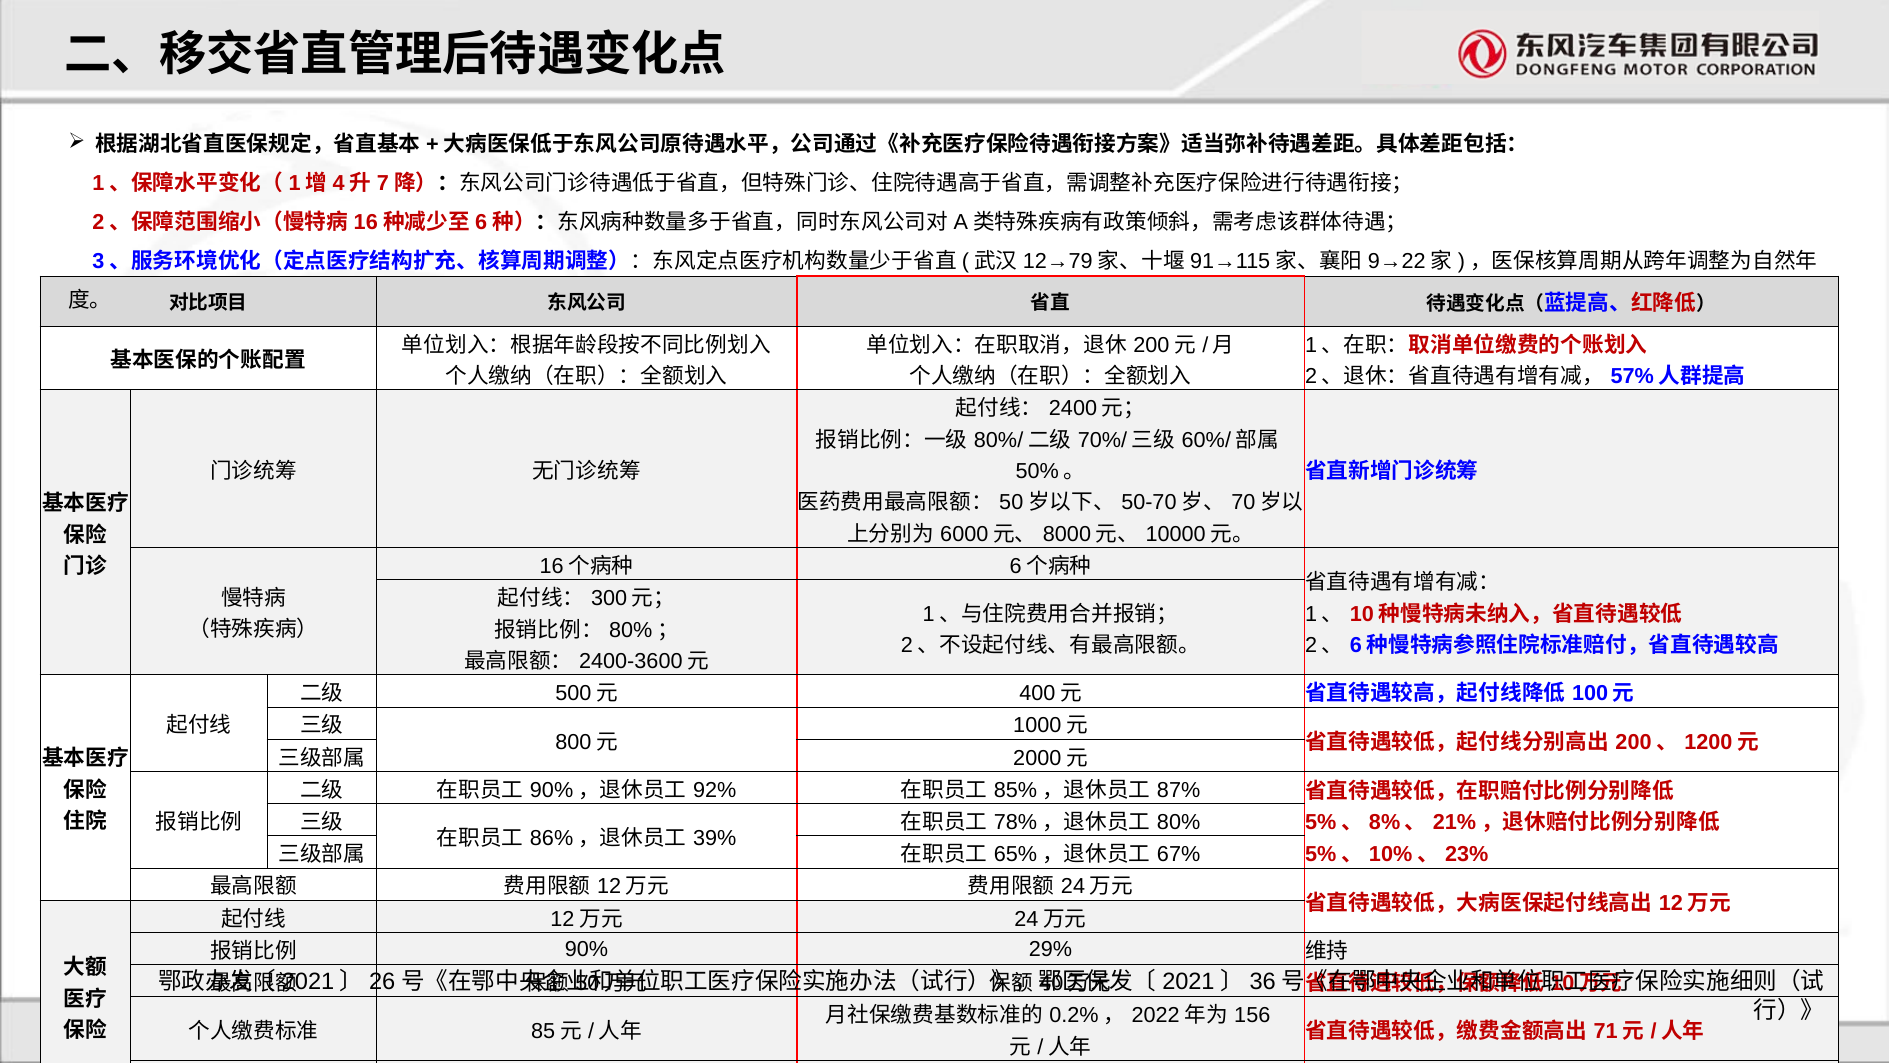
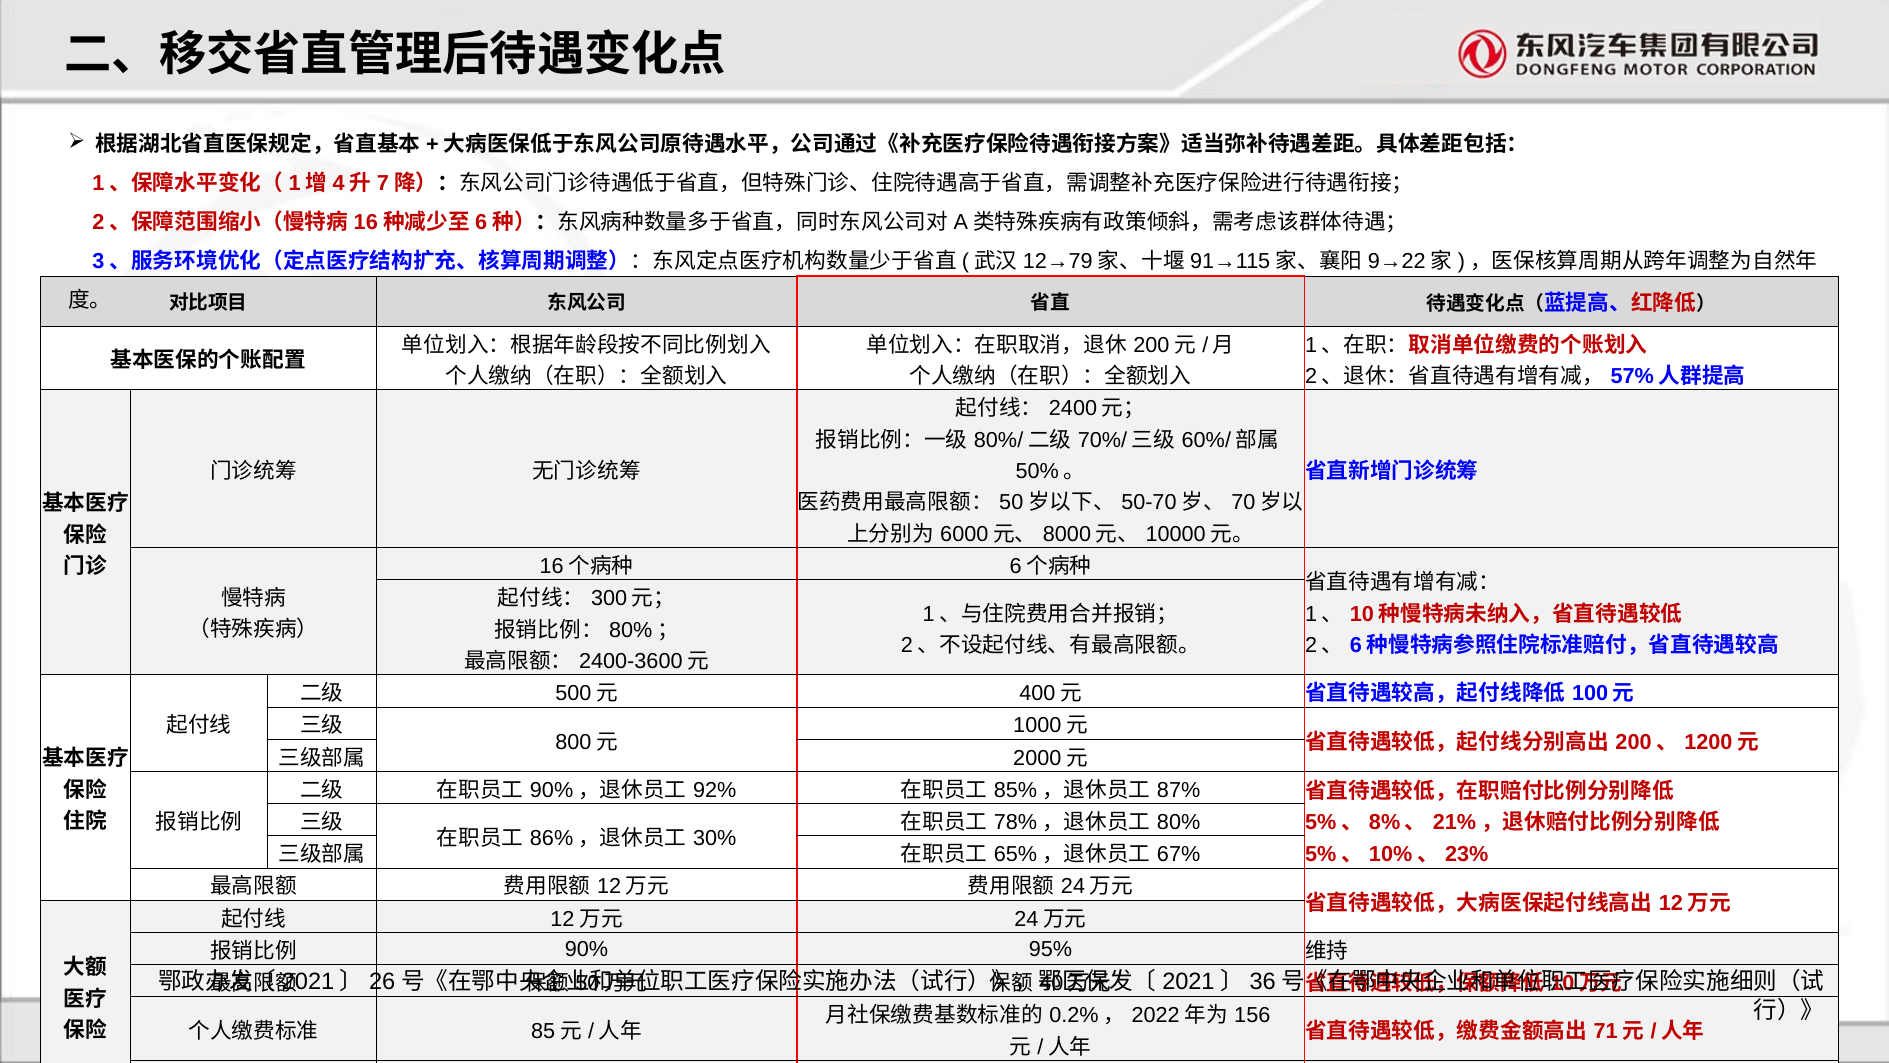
39%: 39% -> 30% (715, 838)
29%: 29% -> 95% (1051, 949)
